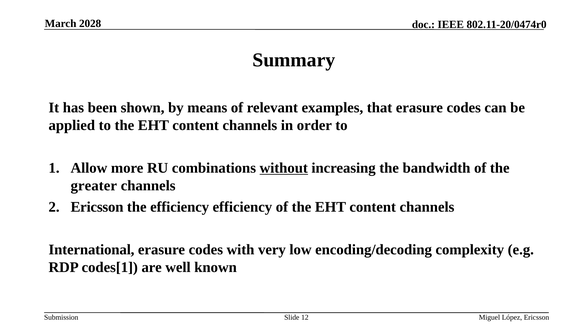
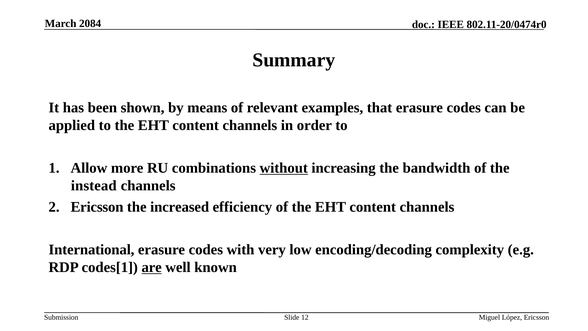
2028: 2028 -> 2084 (90, 23)
greater: greater -> instead (94, 186)
the efficiency: efficiency -> increased (180, 207)
are underline: none -> present (152, 267)
